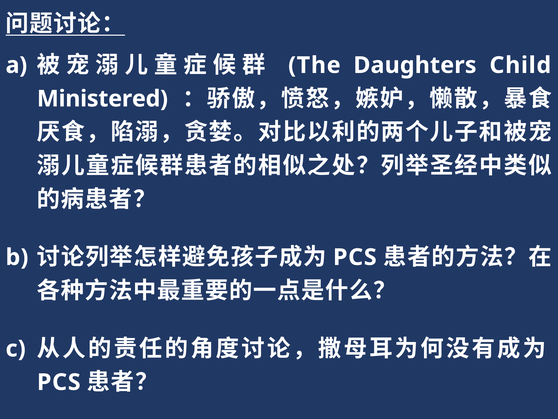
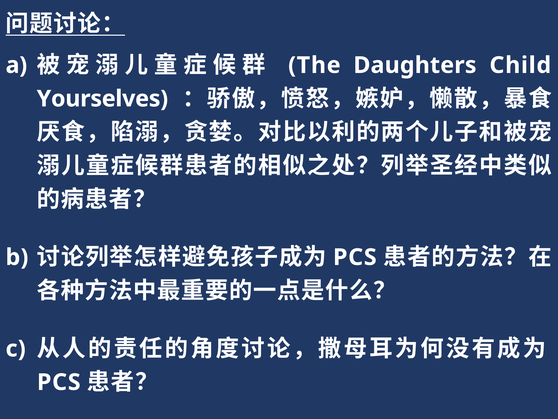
Ministered: Ministered -> Yourselves (102, 99)
